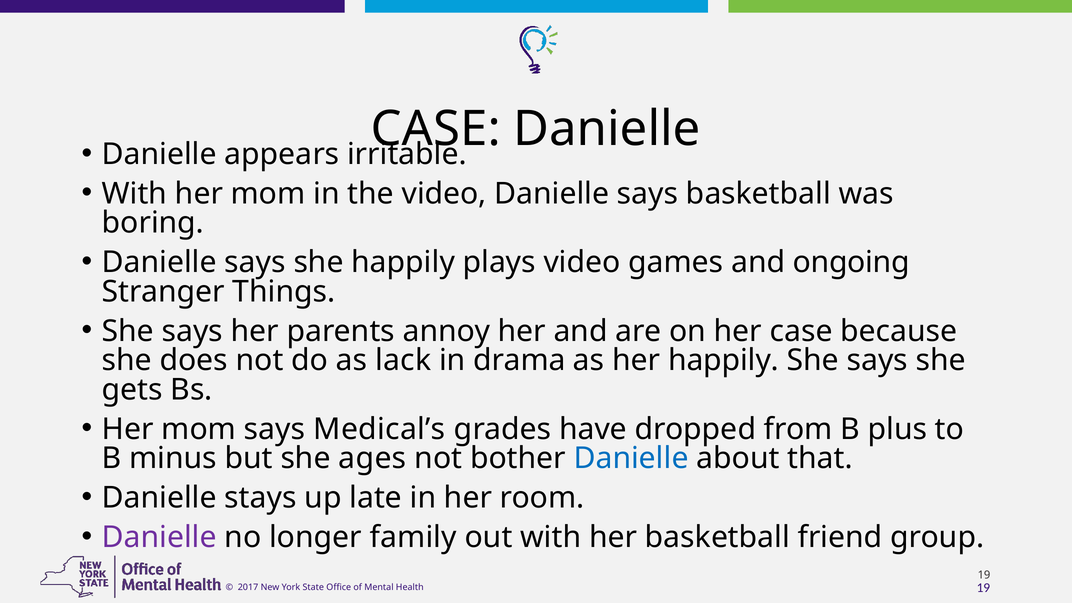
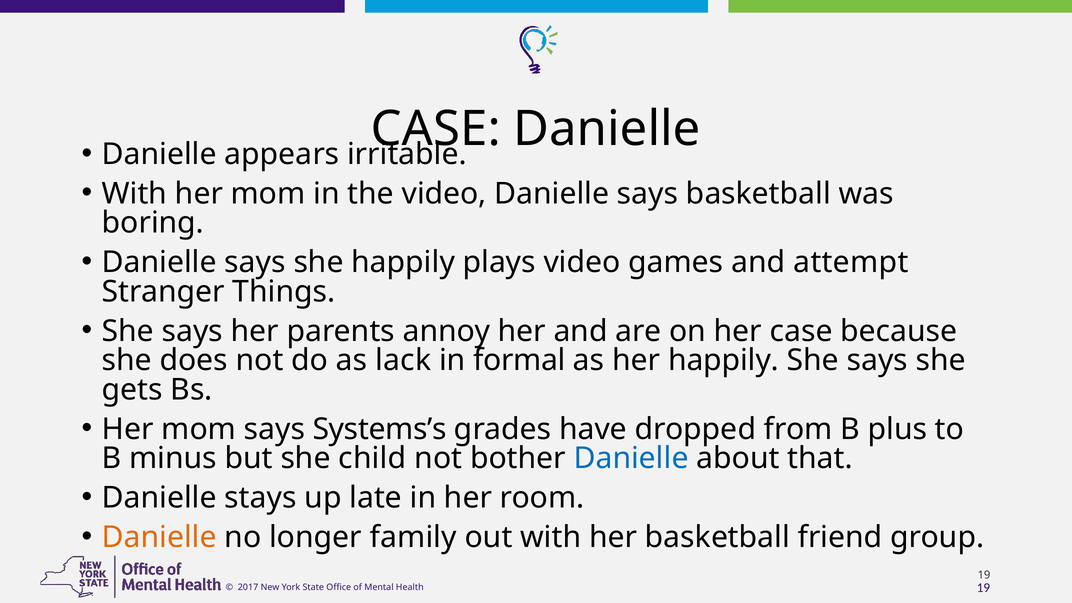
ongoing: ongoing -> attempt (851, 262)
drama: drama -> formal (519, 360)
Medical’s: Medical’s -> Systems’s (380, 429)
ages: ages -> child (372, 459)
Danielle colour: purple -> orange (159, 537)
